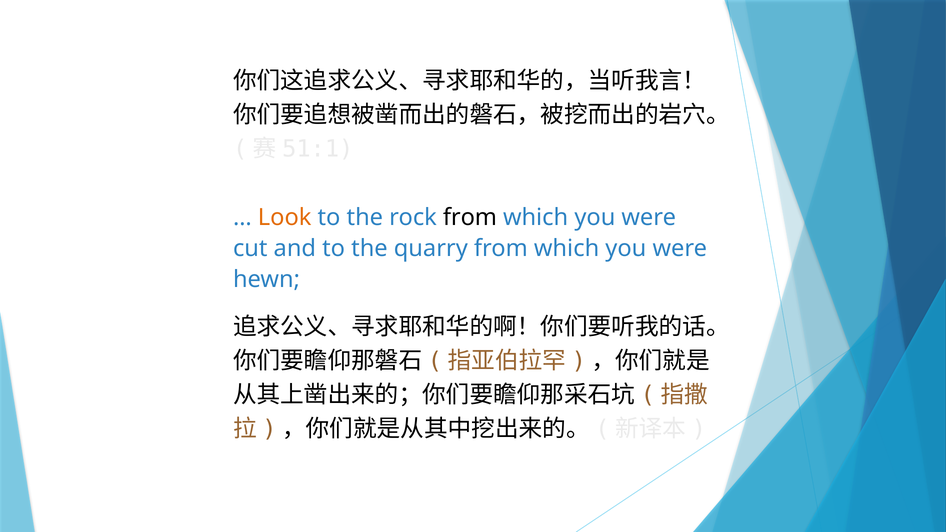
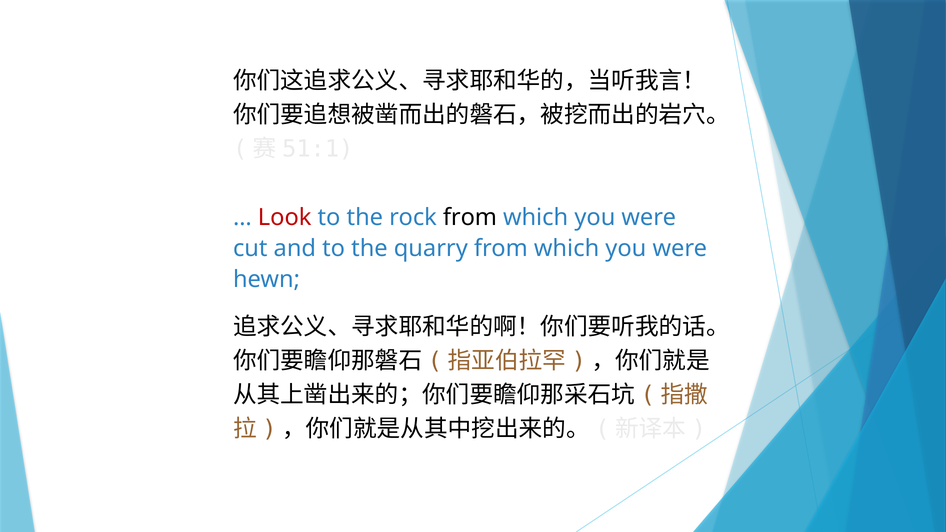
Look colour: orange -> red (285, 217)
